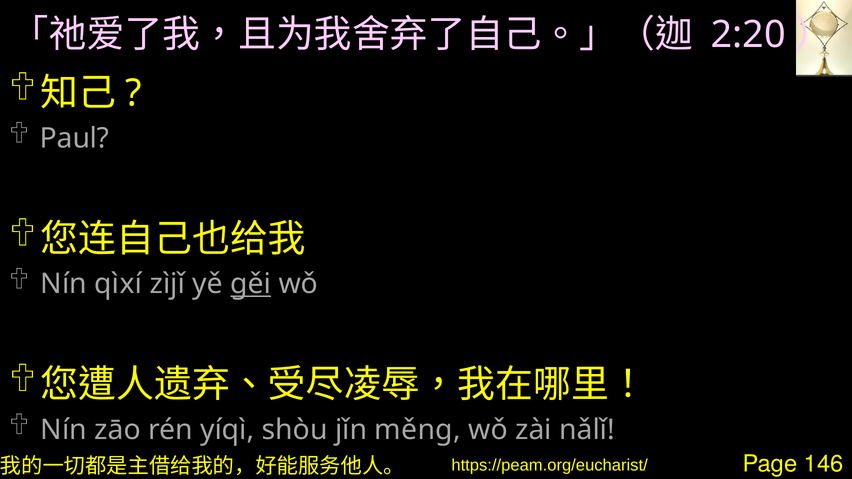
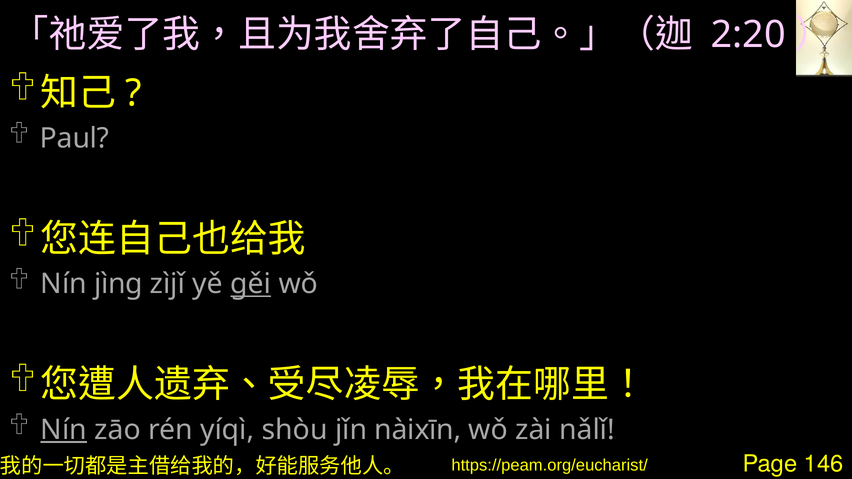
qìxí: qìxí -> jìng (118, 284)
Nín underline: none -> present (64, 430)
měng: měng -> nàixīn (418, 430)
